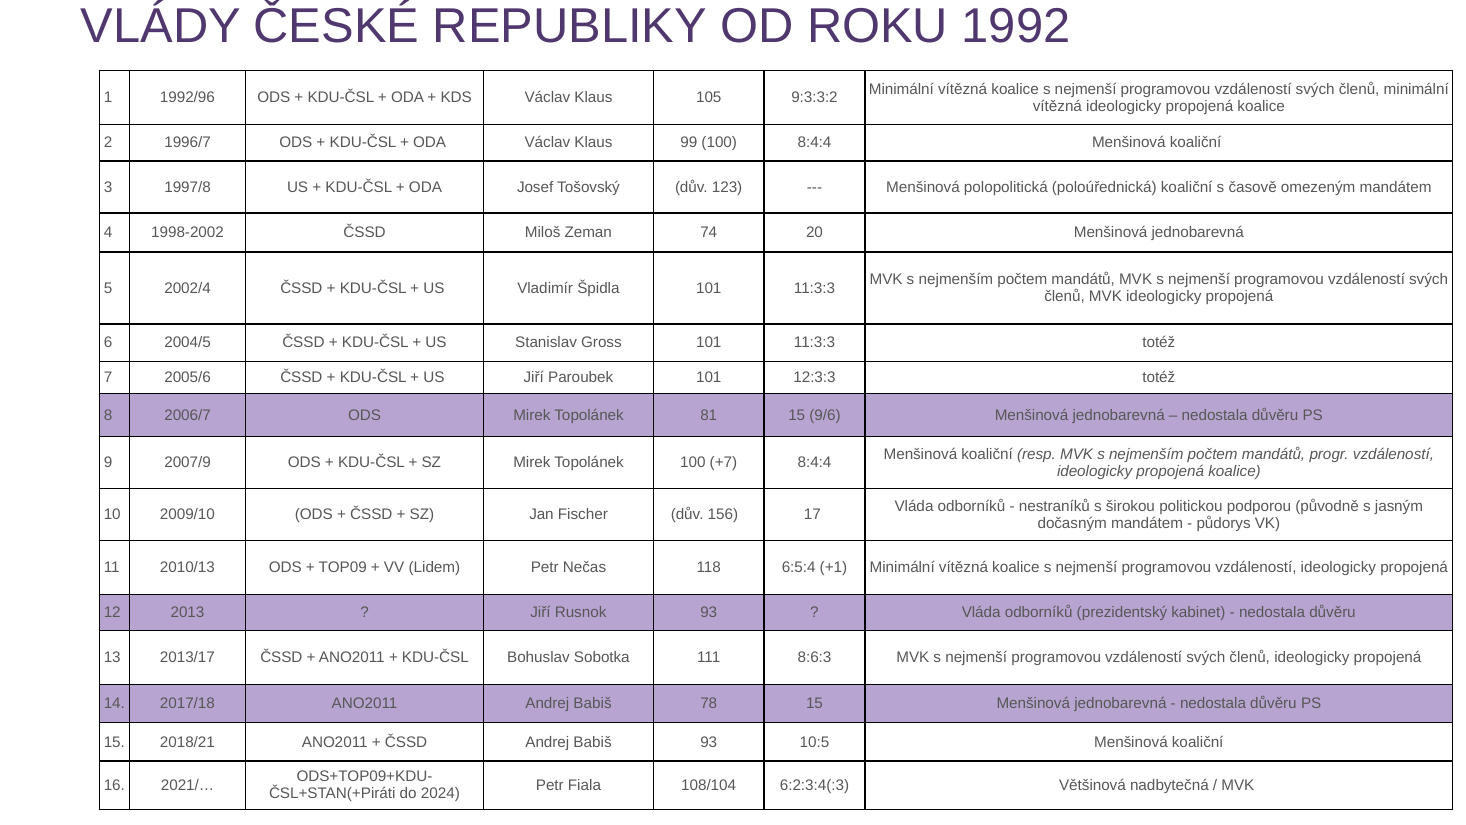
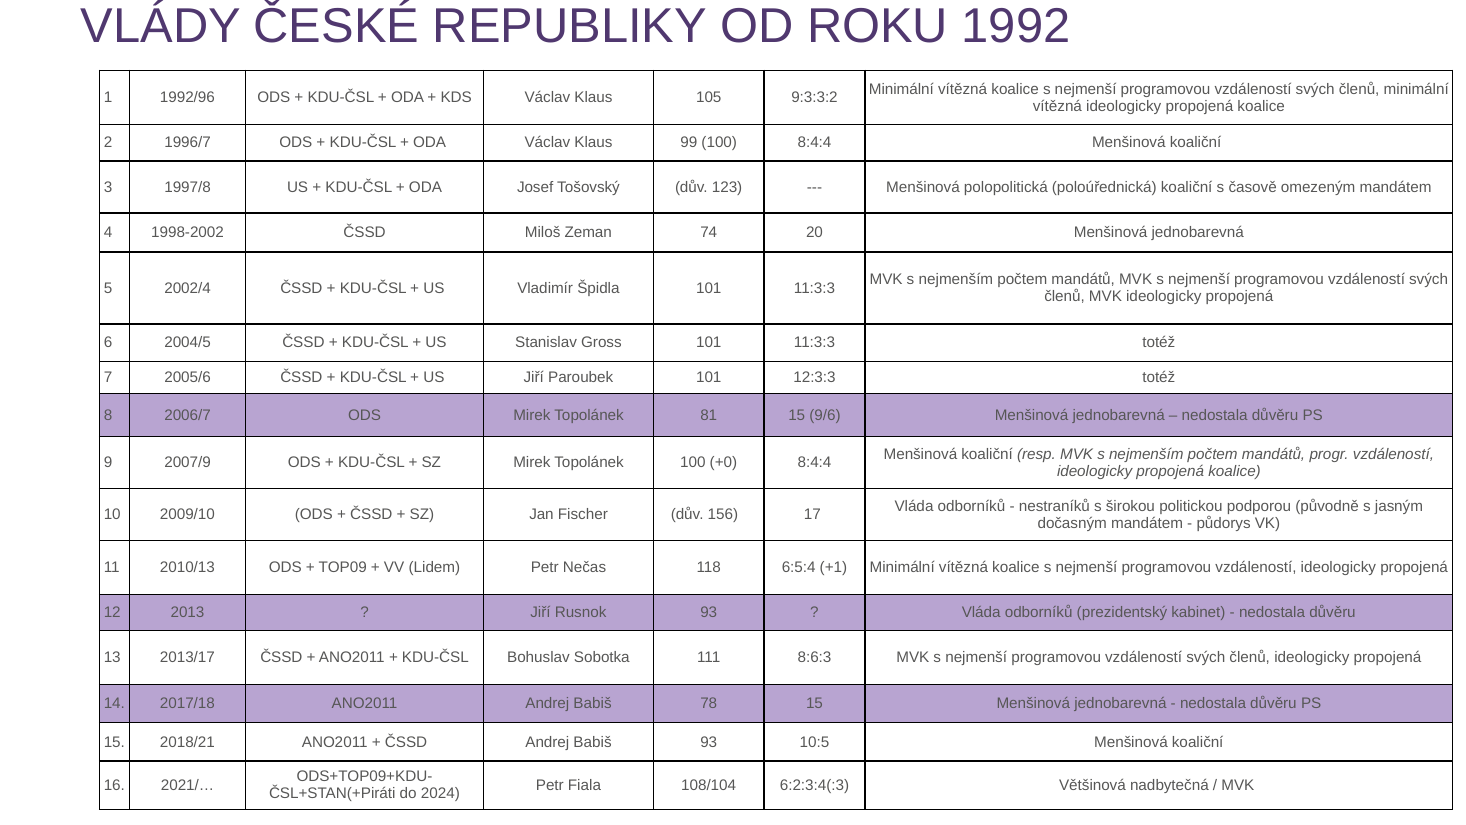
+7: +7 -> +0 (723, 463)
